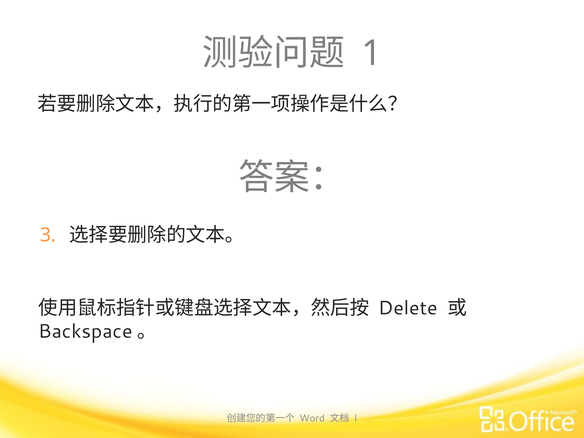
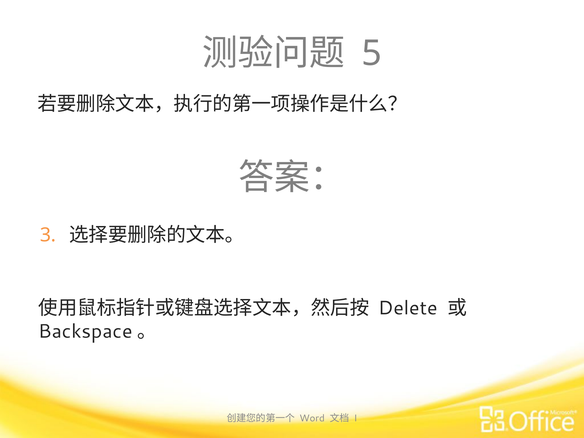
1: 1 -> 5 (372, 53)
